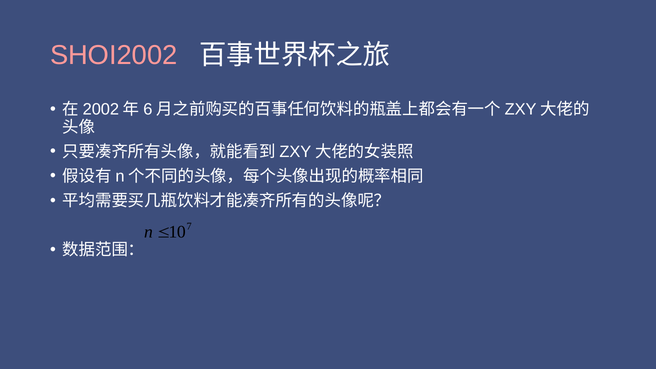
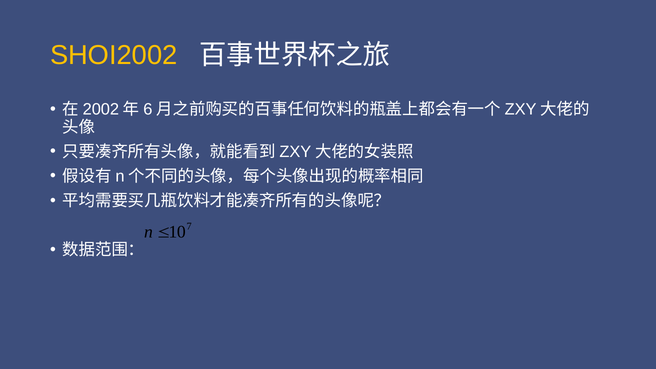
SHOI2002 colour: pink -> yellow (114, 55)
